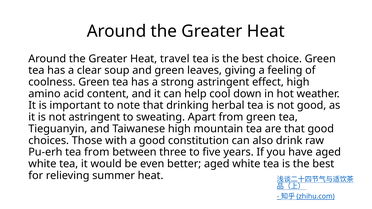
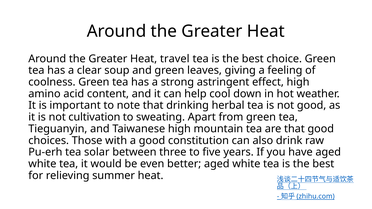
not astringent: astringent -> cultivation (94, 117)
tea from: from -> solar (97, 152)
